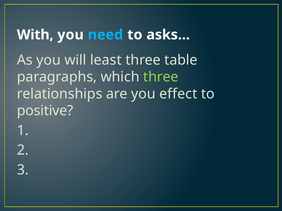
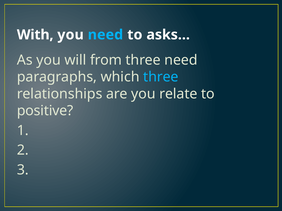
least: least -> from (106, 60)
three table: table -> need (181, 60)
three colour: light green -> light blue (161, 77)
effect: effect -> relate (178, 94)
